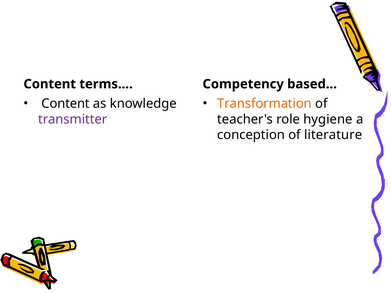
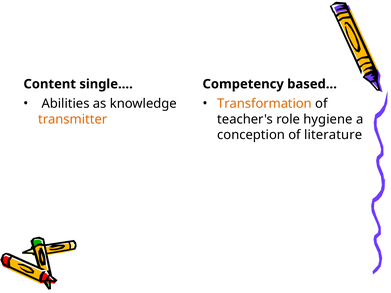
terms…: terms… -> single… (106, 84)
Content: Content -> Abilities (66, 104)
transmitter colour: purple -> orange (73, 119)
